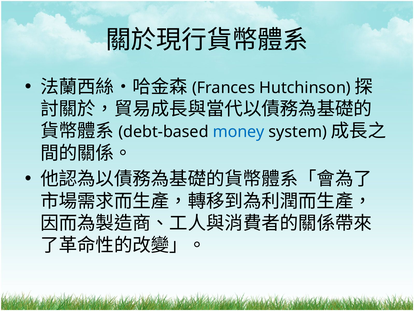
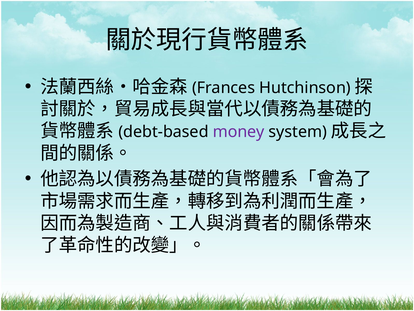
money colour: blue -> purple (239, 132)
